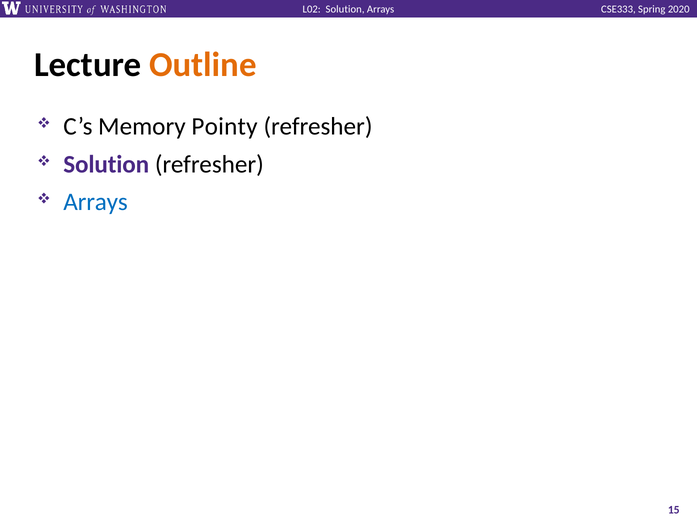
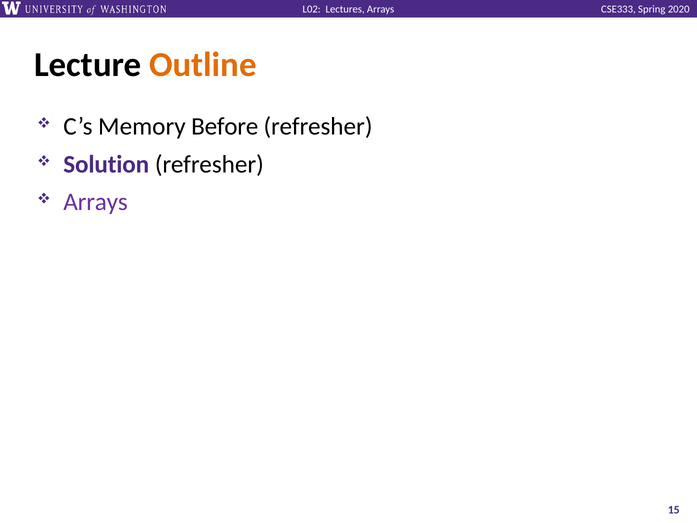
Solution: Solution -> Lectures (345, 9)
Pointy: Pointy -> Before (225, 127)
Arrays colour: blue -> purple (96, 202)
